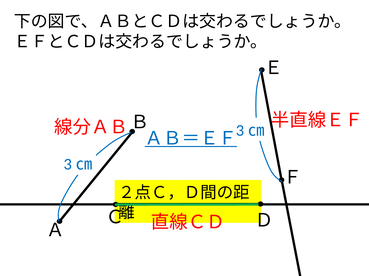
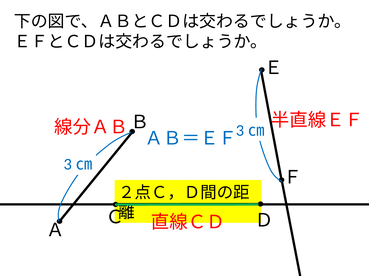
ＡＢ＝ＥＦ underline: present -> none (191, 139)
